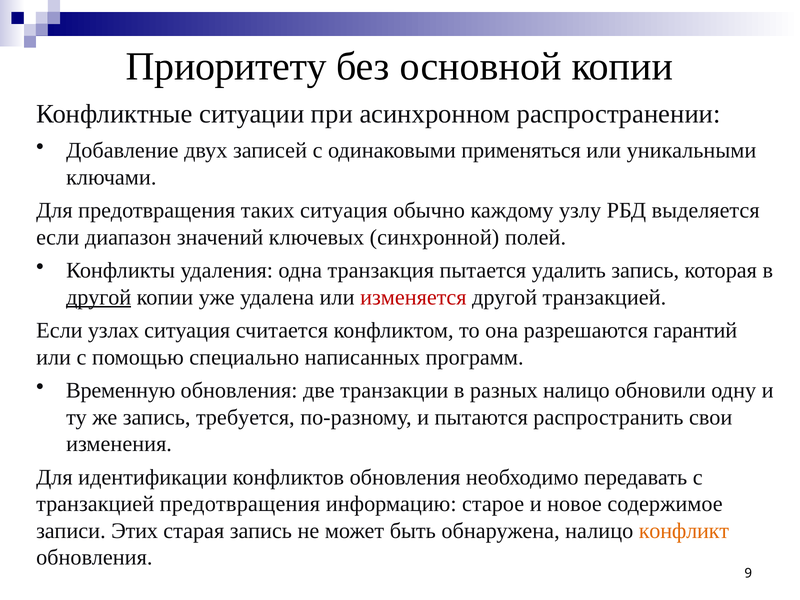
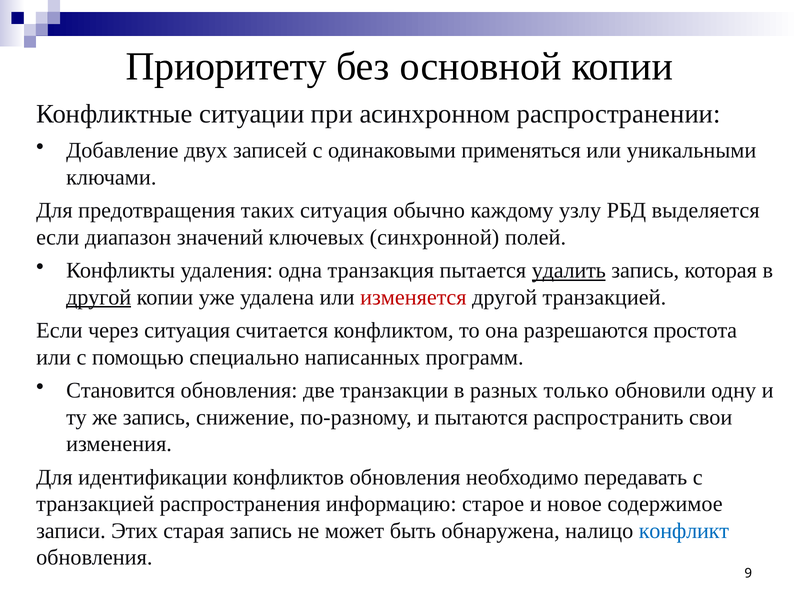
удалить underline: none -> present (569, 271)
узлах: узлах -> через (113, 331)
гарантий: гарантий -> простота (695, 331)
Временную: Временную -> Становится (121, 391)
разных налицо: налицо -> только (576, 391)
требуется: требуется -> снижение (245, 417)
транзакцией предотвращения: предотвращения -> распространения (240, 504)
конфликт colour: orange -> blue (684, 531)
